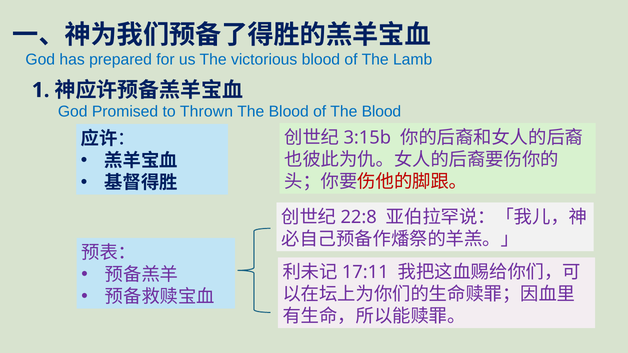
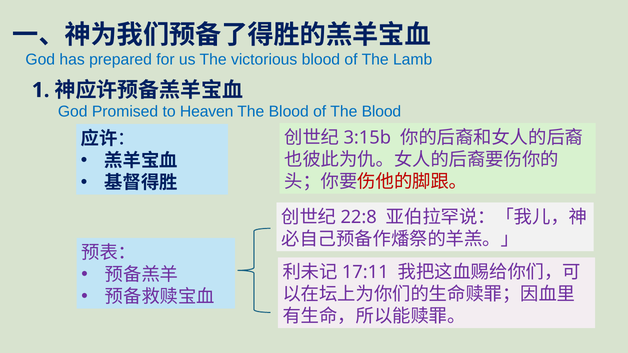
Thrown: Thrown -> Heaven (207, 112)
